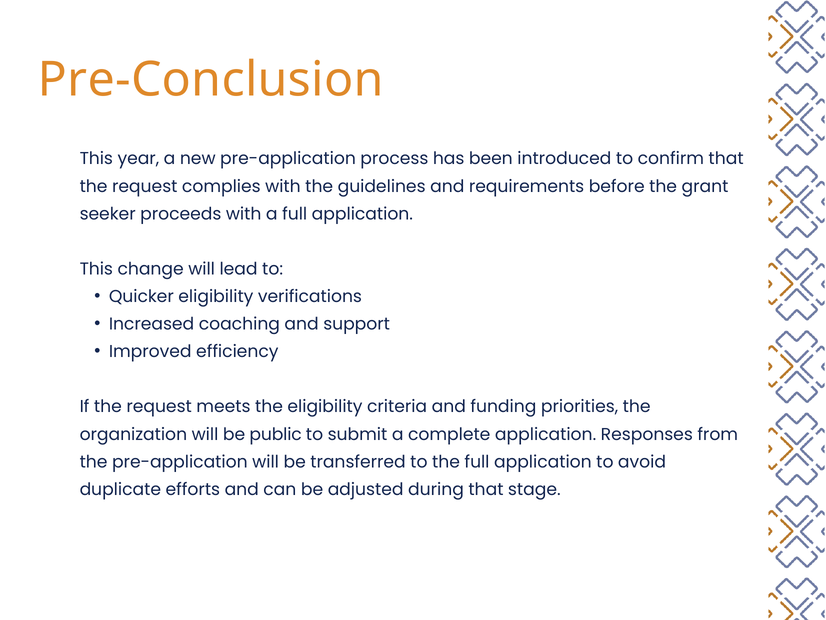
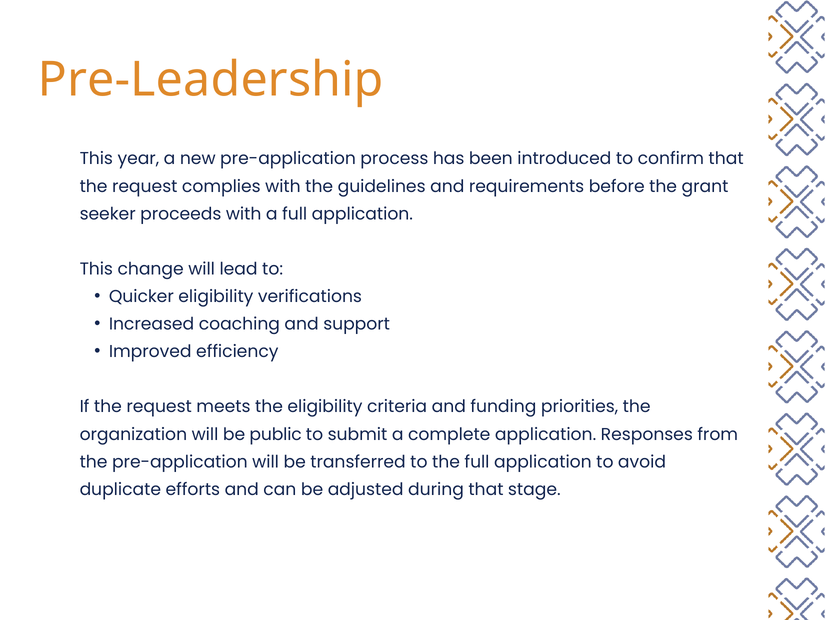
Pre-Conclusion: Pre-Conclusion -> Pre-Leadership (211, 80)
